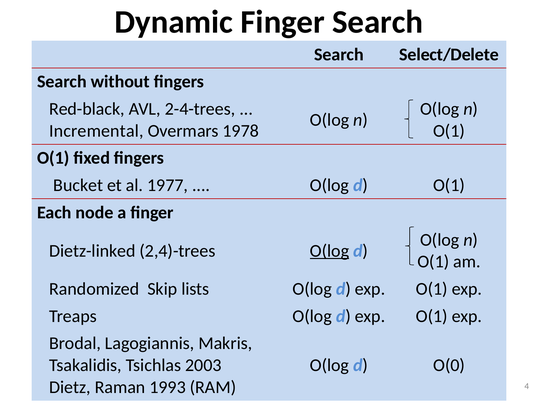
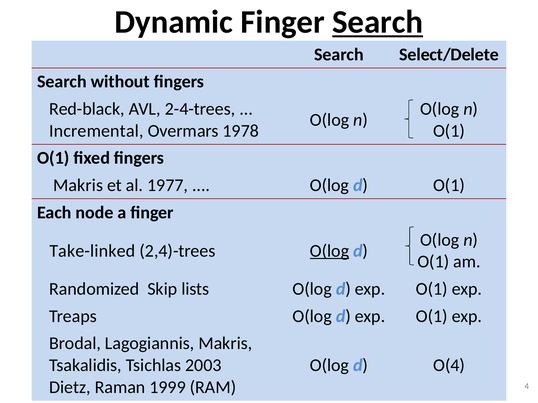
Search underline: none -> present (378, 22)
Bucket: Bucket -> Makris (78, 186)
Dietz-linked: Dietz-linked -> Take-linked (92, 251)
O(0: O(0 -> O(4 (449, 366)
1993: 1993 -> 1999 (168, 388)
